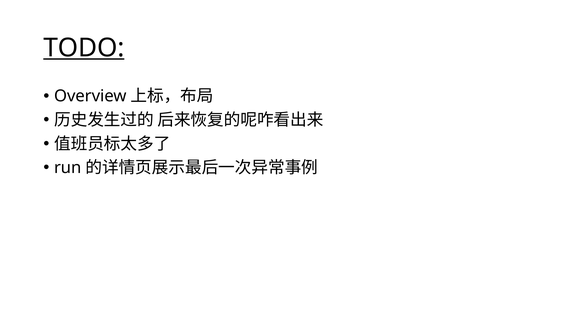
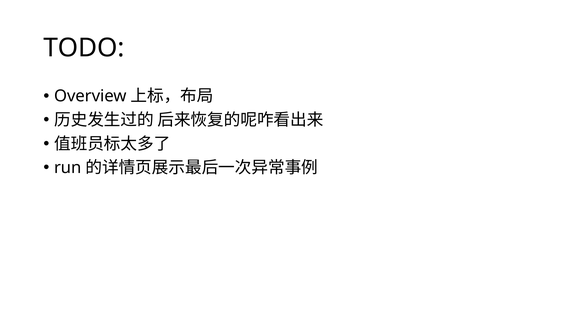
TODO underline: present -> none (84, 48)
